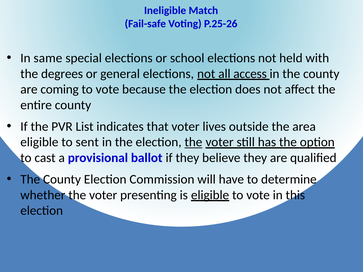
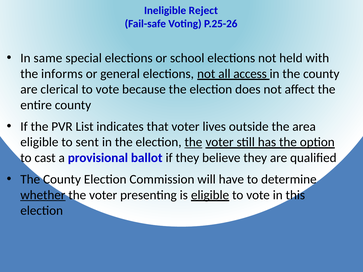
Match: Match -> Reject (203, 11)
degrees: degrees -> informs (62, 74)
coming: coming -> clerical (59, 89)
whether underline: none -> present (43, 195)
